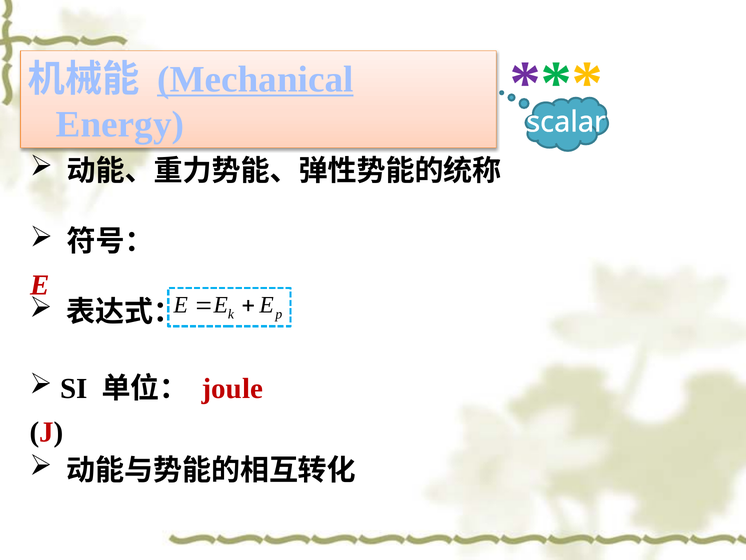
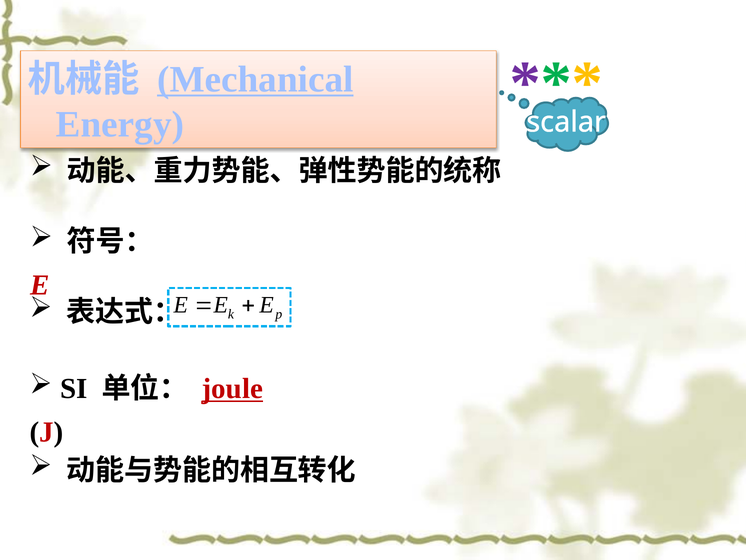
joule underline: none -> present (232, 388)
